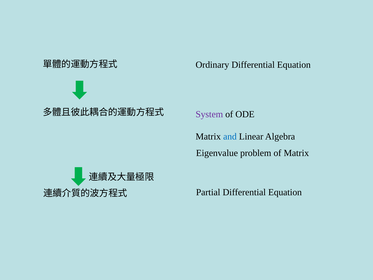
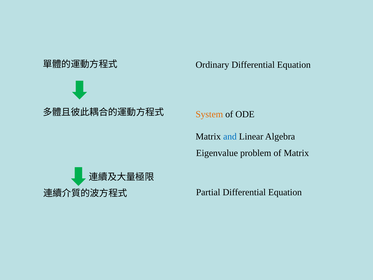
System colour: purple -> orange (209, 114)
